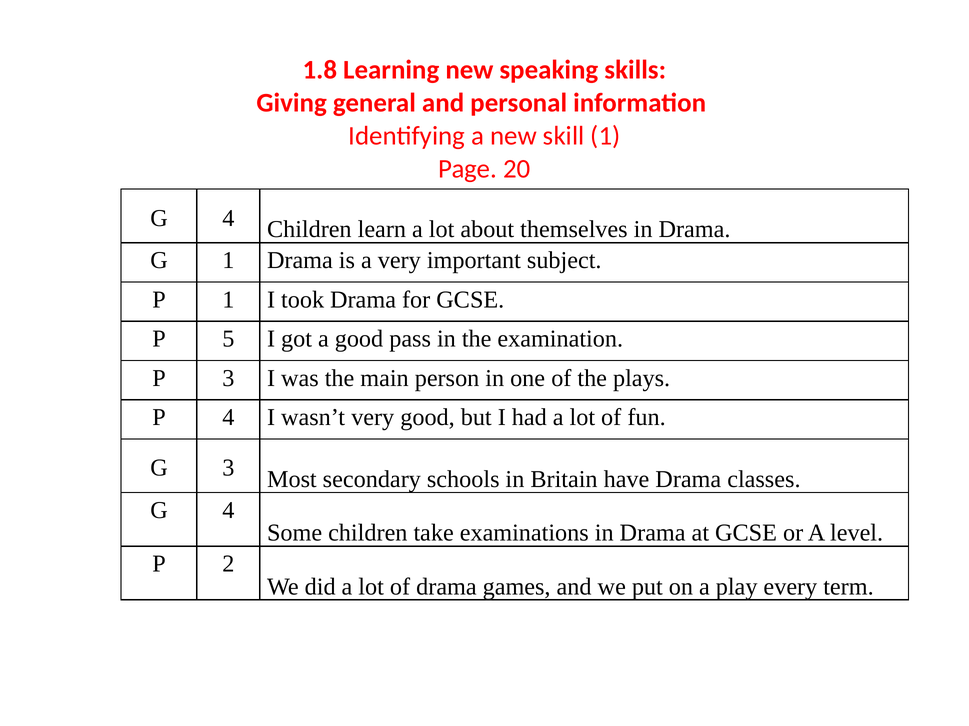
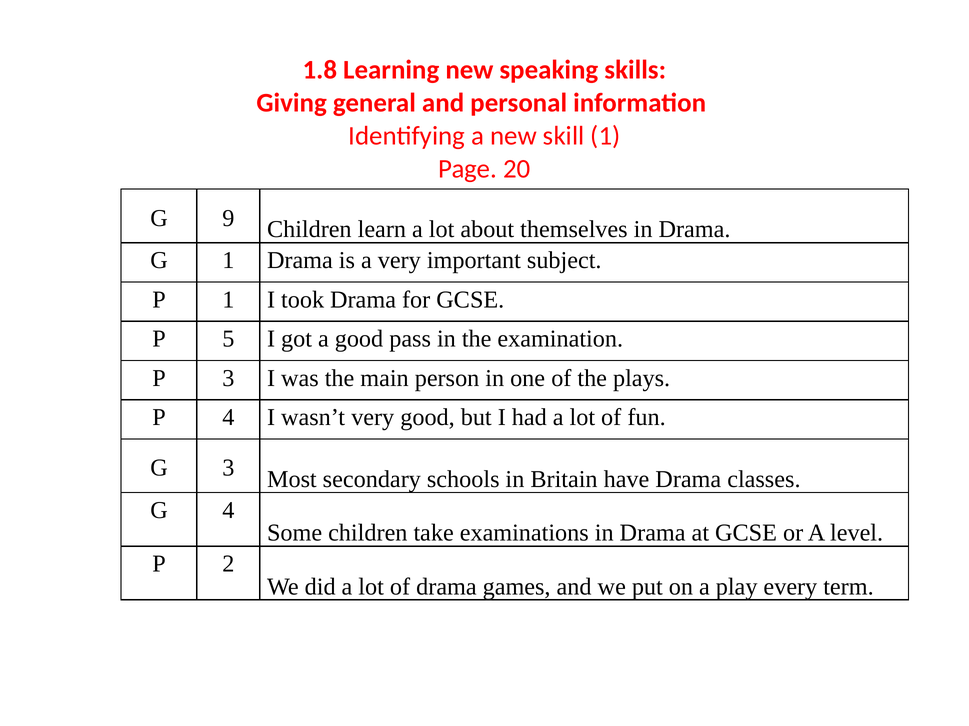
4: 4 -> 9 (228, 218)
